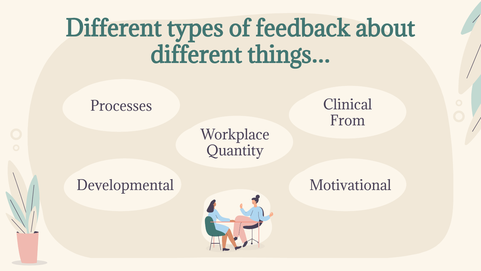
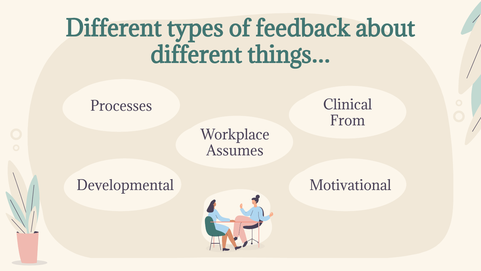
Quantity: Quantity -> Assumes (235, 151)
